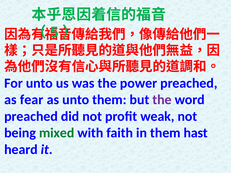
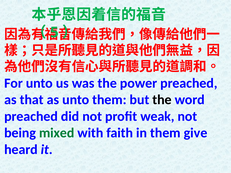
fear: fear -> that (32, 100)
the colour: purple -> black (162, 100)
hast: hast -> give (196, 133)
